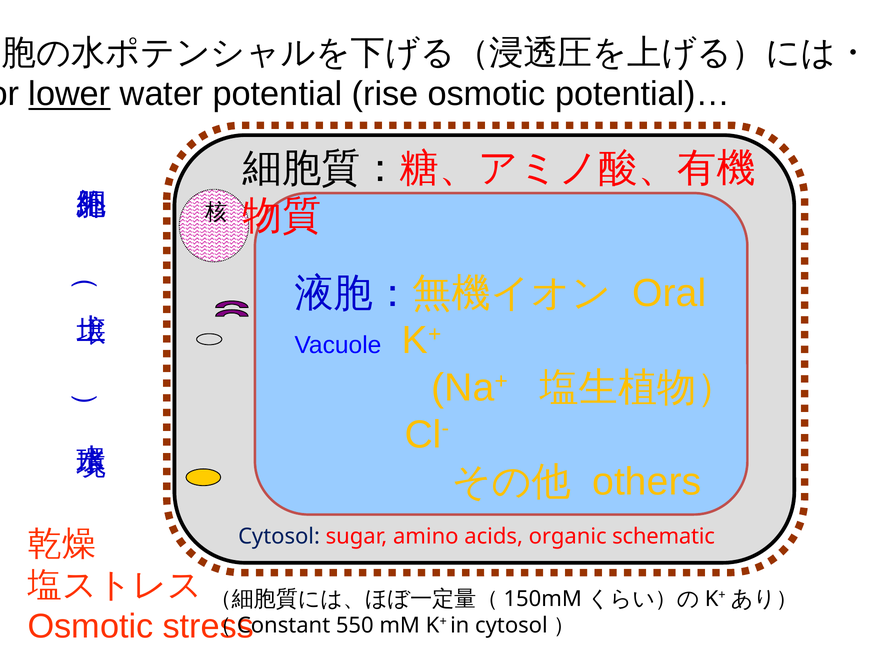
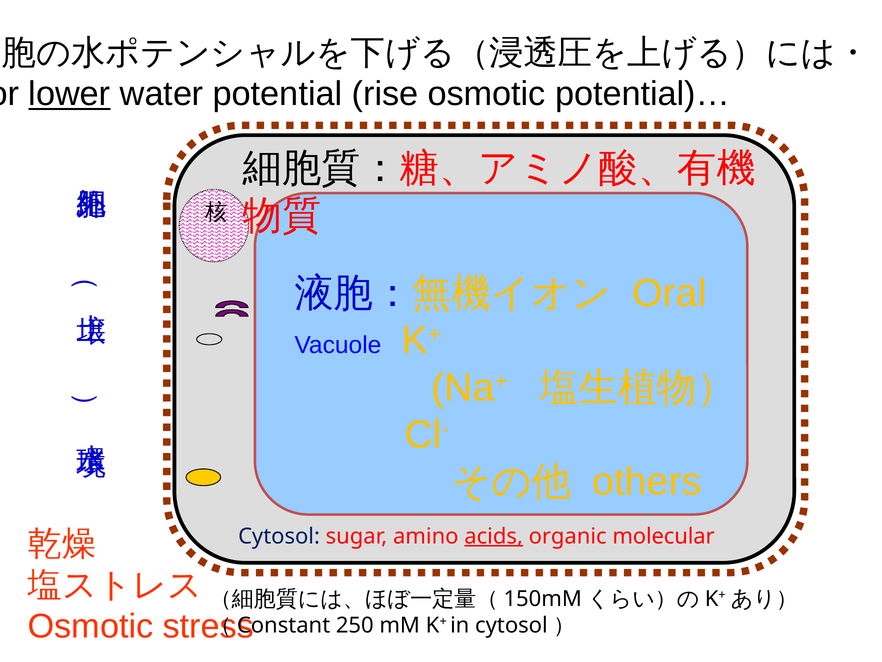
acids underline: none -> present (494, 536)
schematic: schematic -> molecular (664, 536)
550: 550 -> 250 (355, 625)
